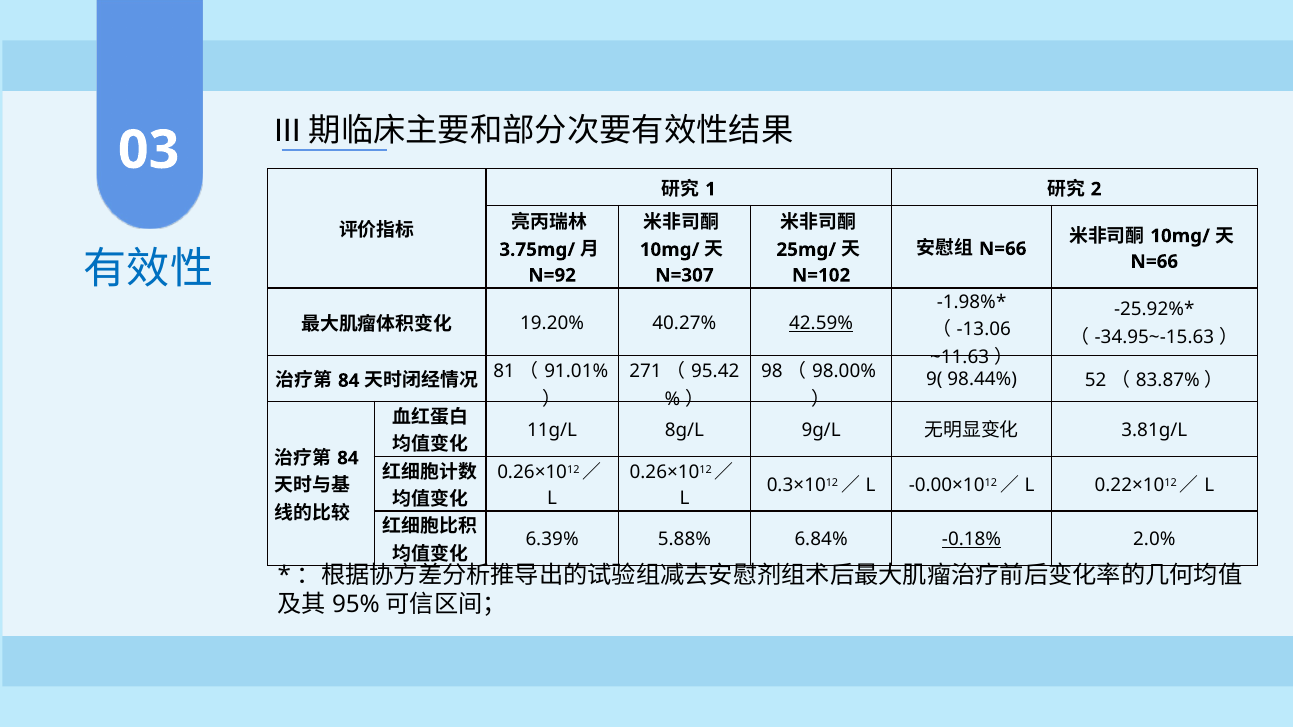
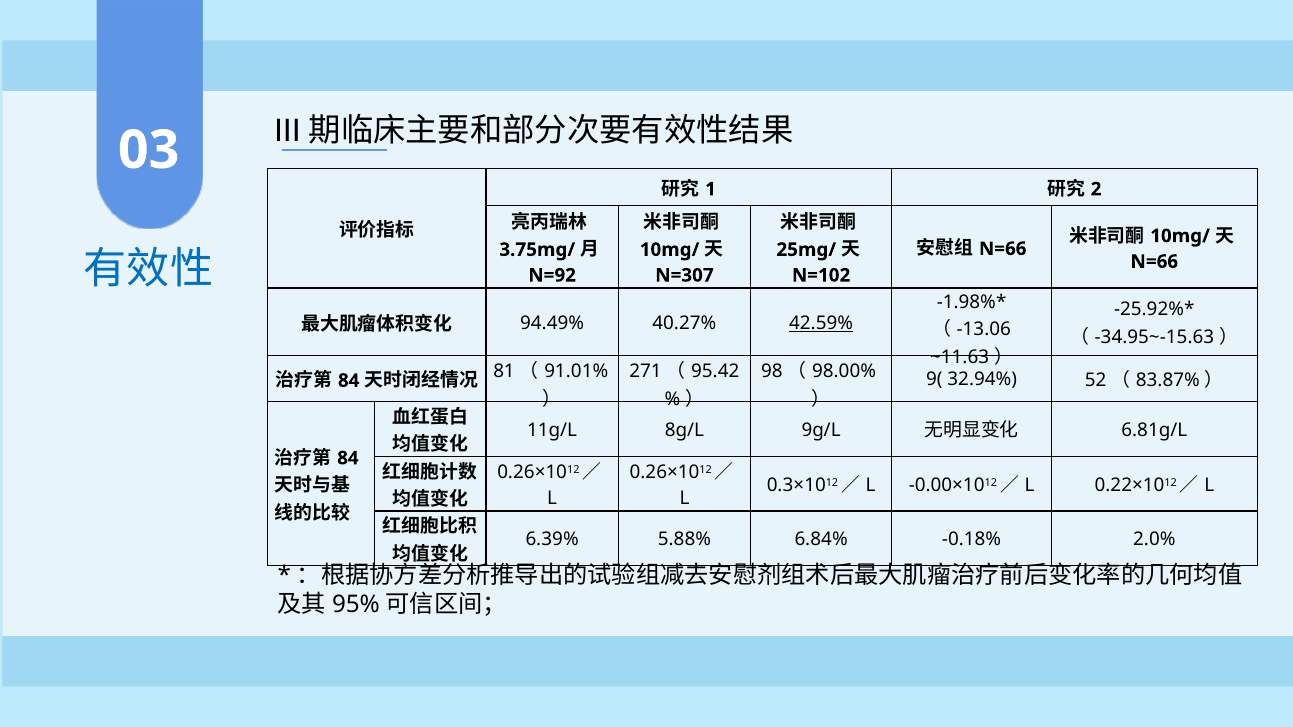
19.20%: 19.20% -> 94.49% (552, 323)
98.44%: 98.44% -> 32.94% (982, 380)
3.81g/L: 3.81g/L -> 6.81g/L (1154, 430)
-0.18% underline: present -> none (972, 540)
